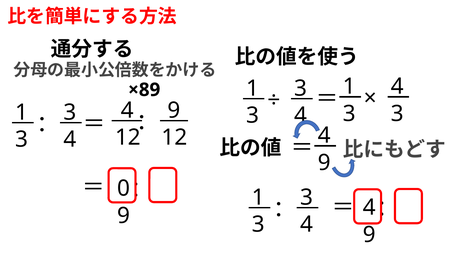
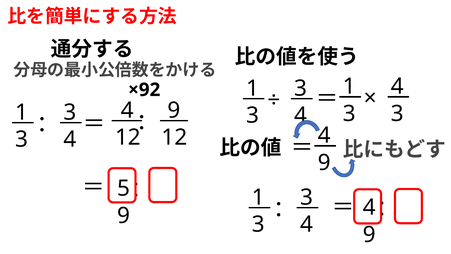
×89: ×89 -> ×92 (144, 90)
0: 0 -> 5 (124, 188)
